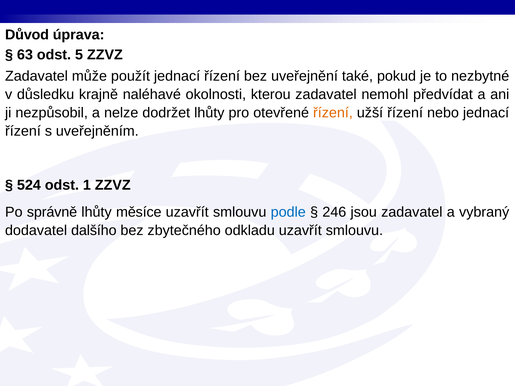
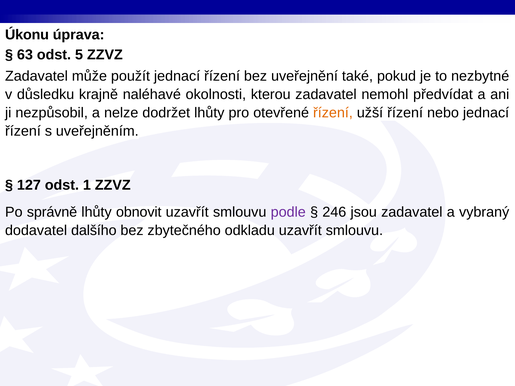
Důvod: Důvod -> Úkonu (27, 35)
524: 524 -> 127 (29, 185)
měsíce: měsíce -> obnovit (139, 212)
podle colour: blue -> purple (288, 212)
